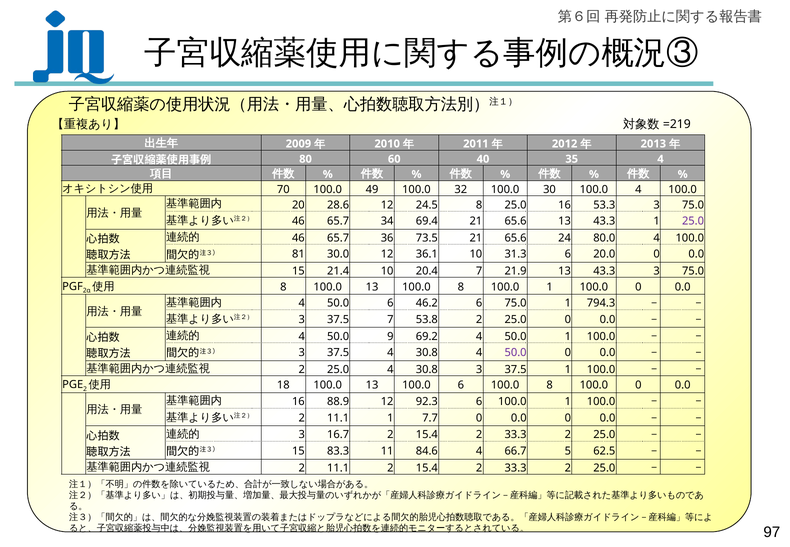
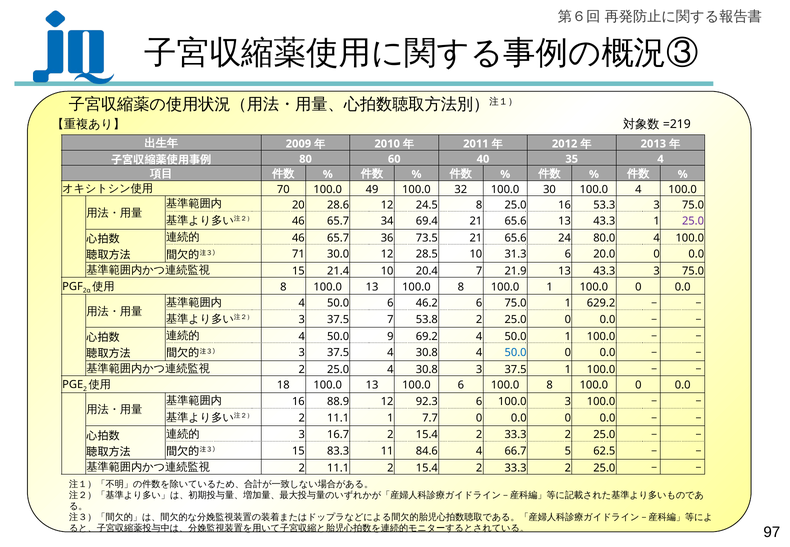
81: 81 -> 71 (298, 254)
36.1: 36.1 -> 28.5 (427, 254)
794.3: 794.3 -> 629.2 (601, 303)
50.0 colour: purple -> blue (516, 353)
6 100.0 1: 1 -> 3 (568, 402)
